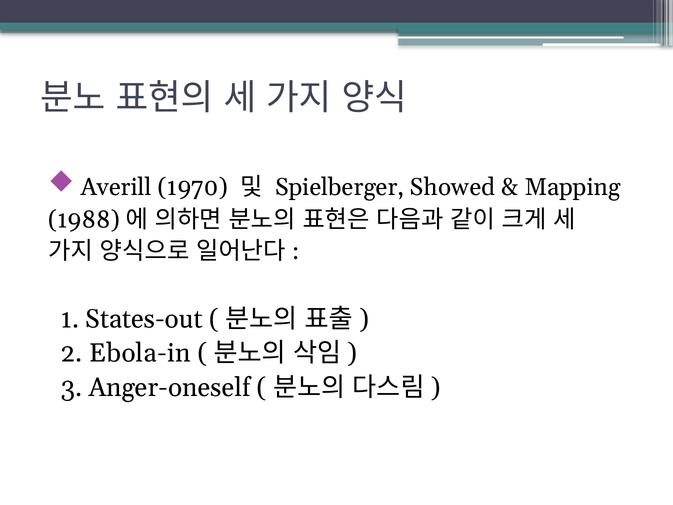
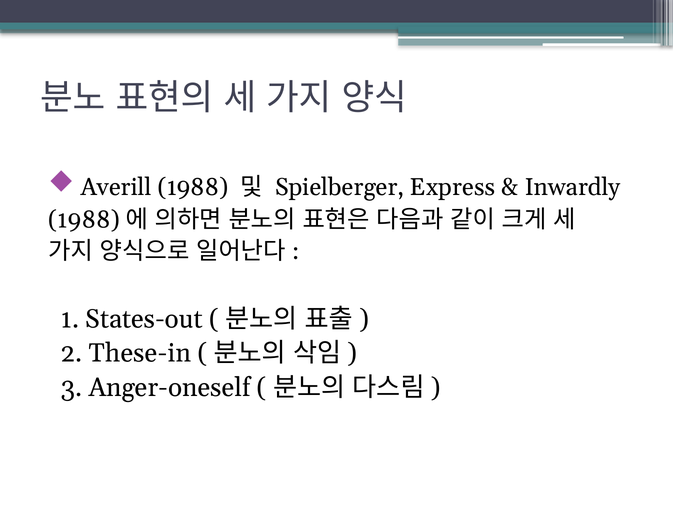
Averill 1970: 1970 -> 1988 (193, 187)
Showed: Showed -> Express (453, 187)
Mapping: Mapping -> Inwardly (573, 187)
Ebola-in: Ebola-in -> These-in (140, 353)
